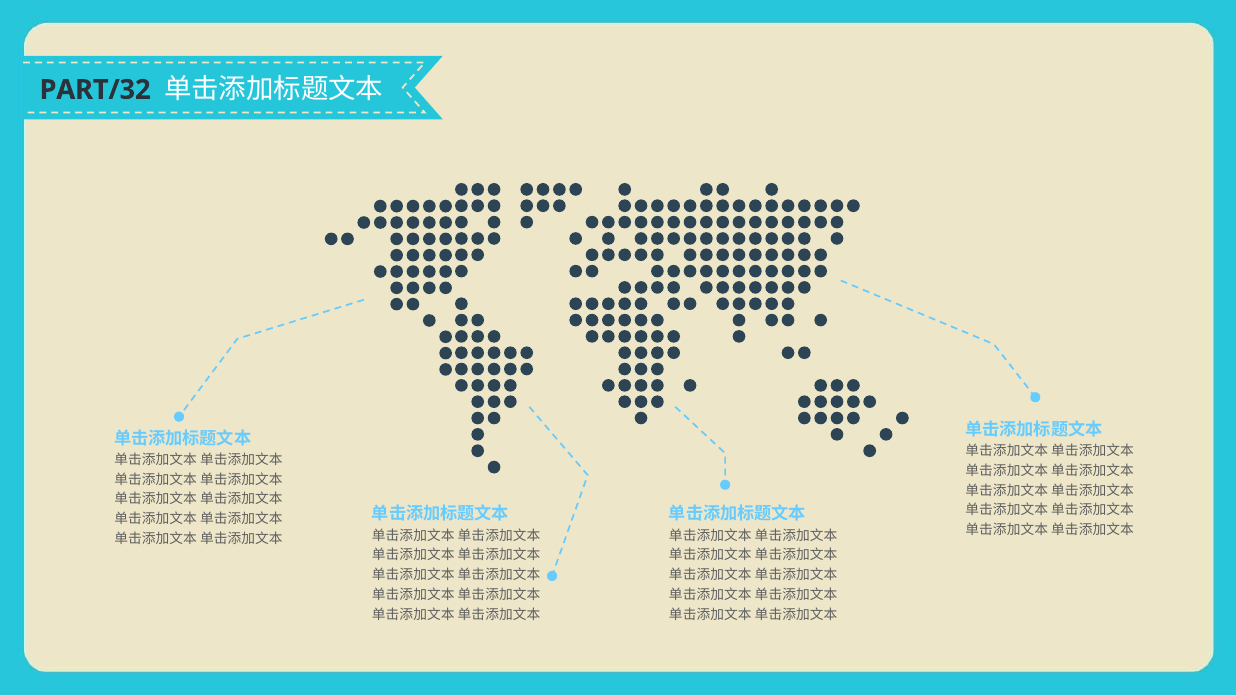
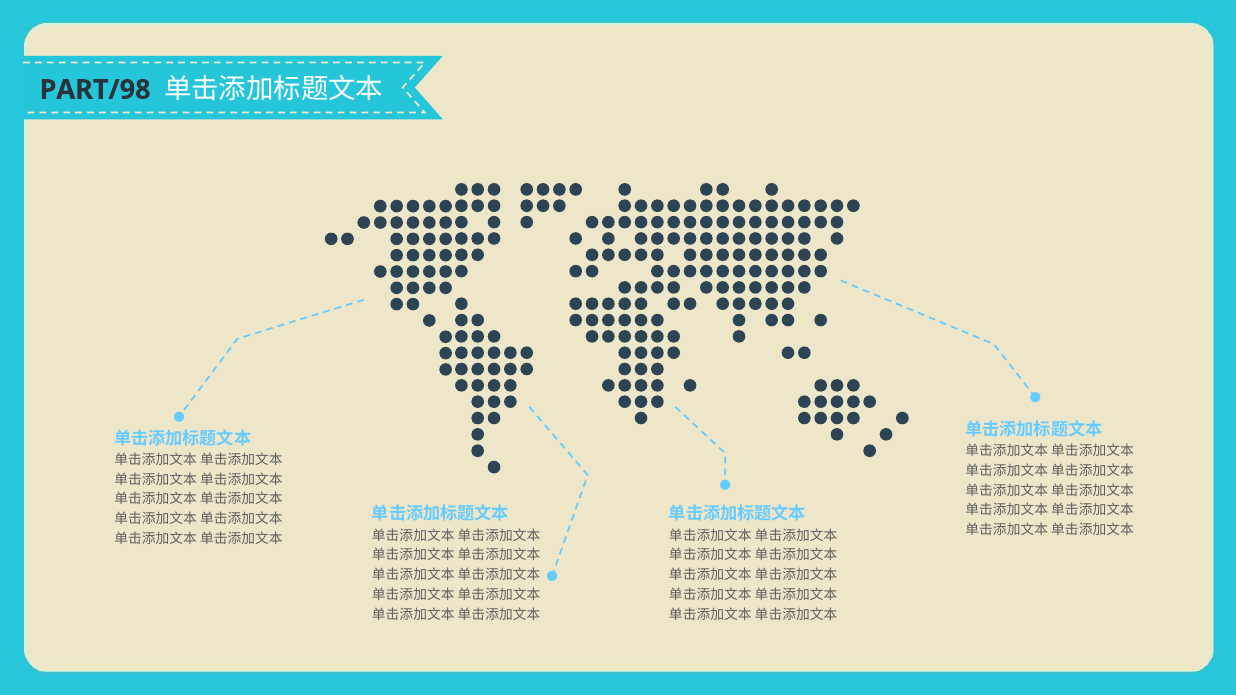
PART/32: PART/32 -> PART/98 (95, 90)
